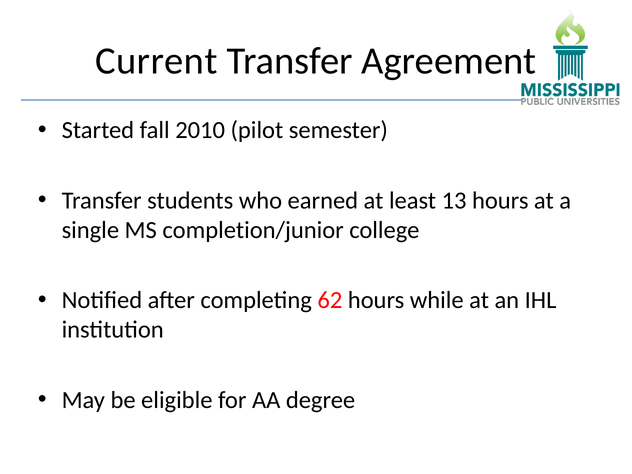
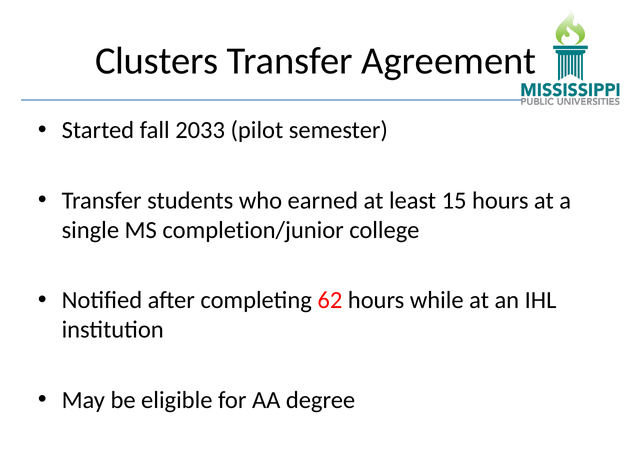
Current: Current -> Clusters (157, 61)
2010: 2010 -> 2033 (200, 130)
13: 13 -> 15 (454, 200)
